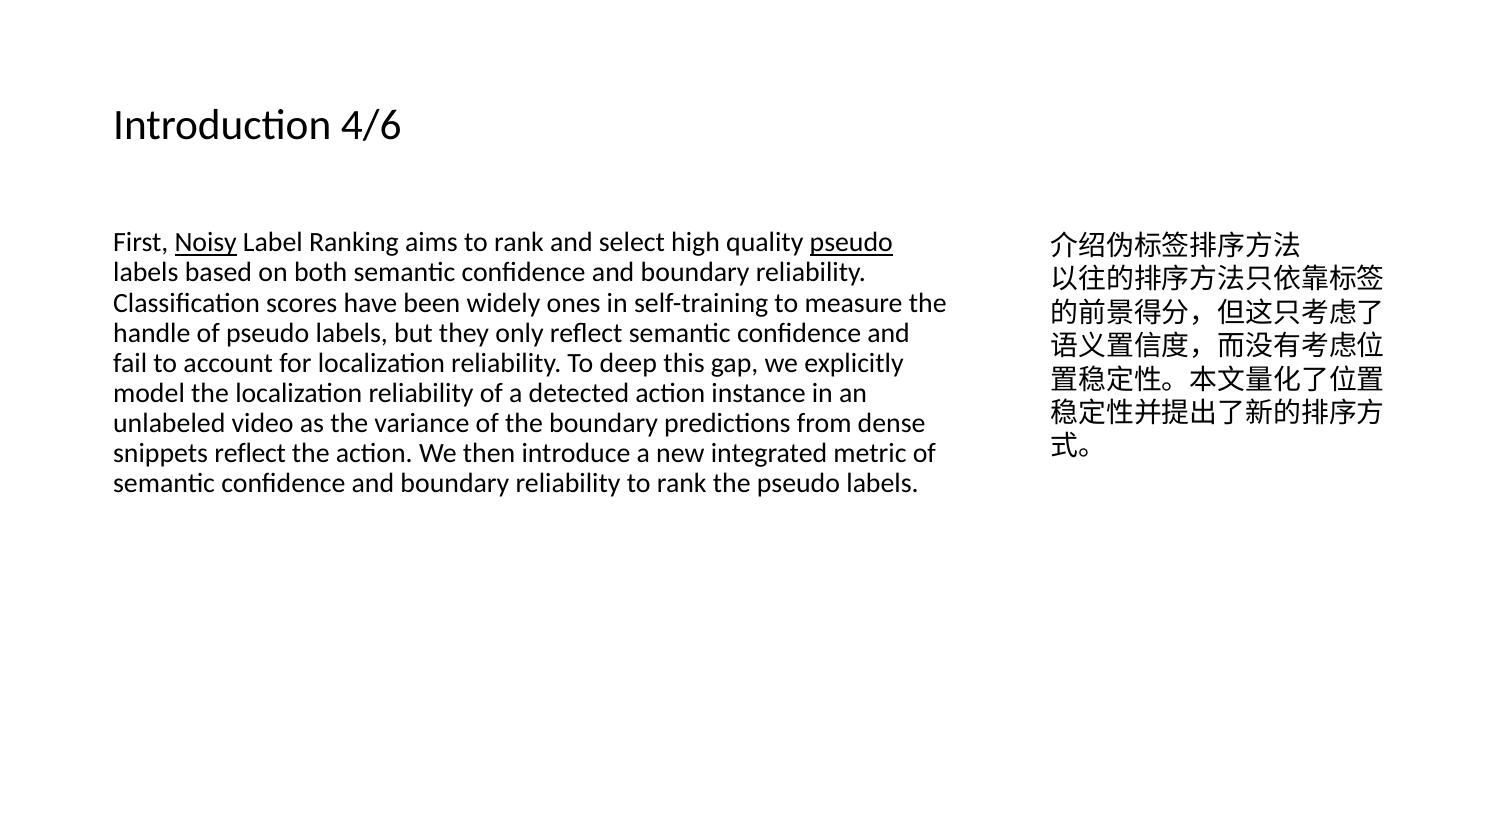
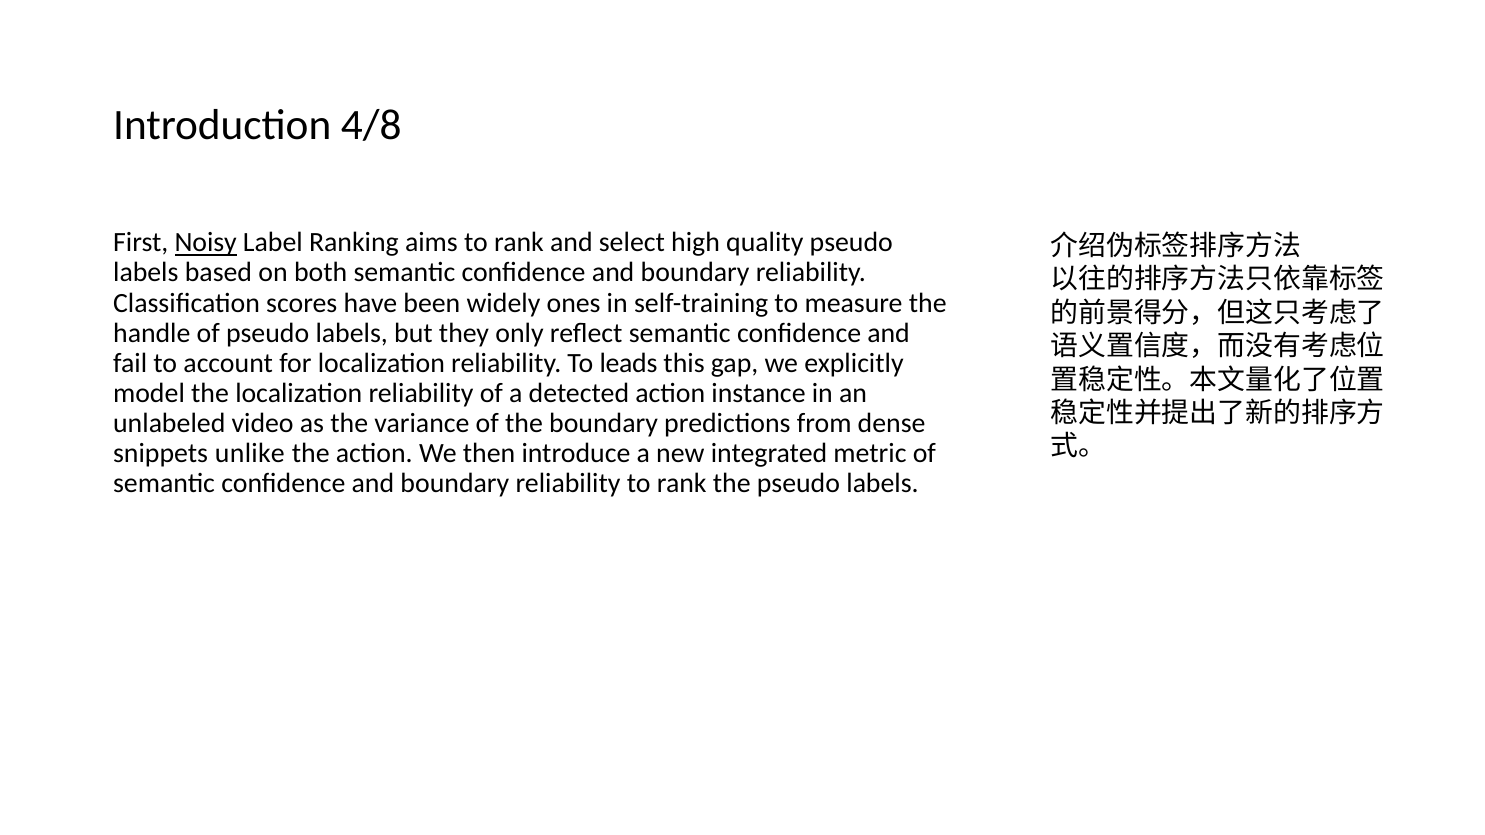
4/6: 4/6 -> 4/8 (371, 125)
pseudo underline: present -> none (851, 243)
deep: deep -> leads (629, 363)
snippets reflect: reflect -> unlike (250, 453)
